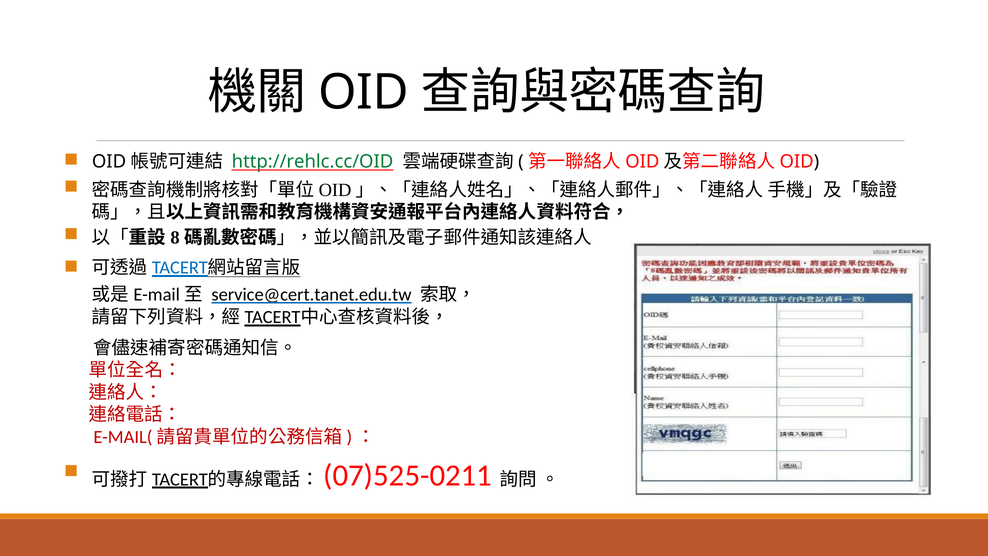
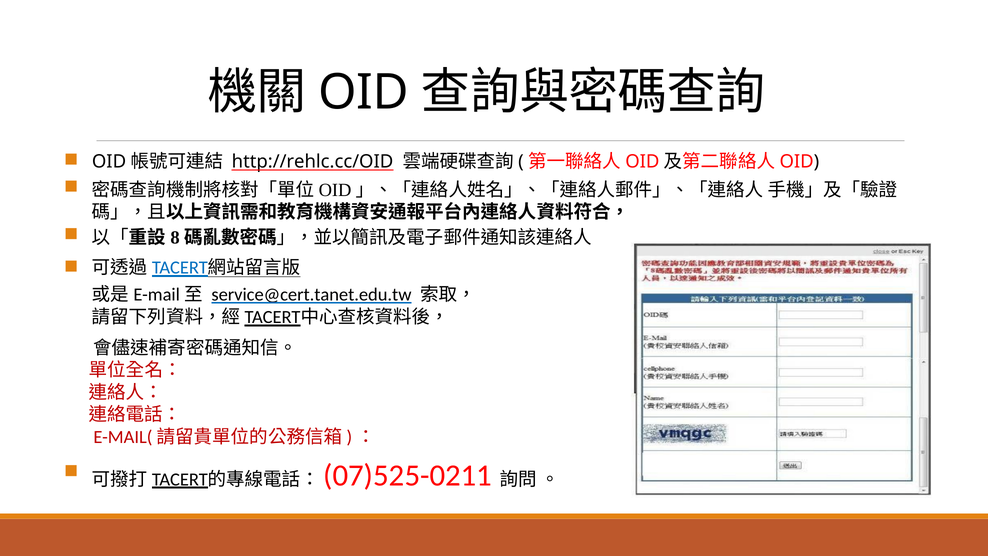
http://rehlc.cc/OID colour: green -> black (313, 162)
